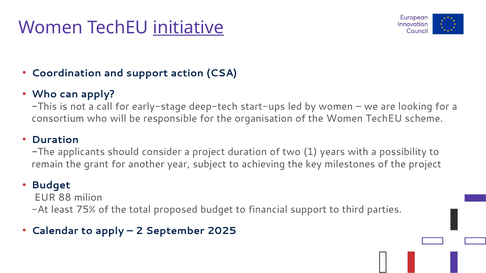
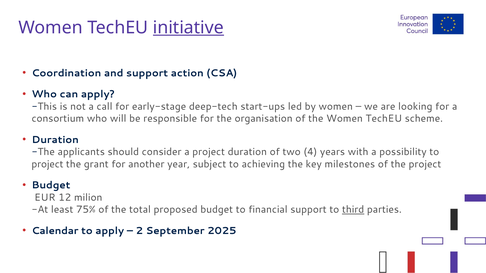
1: 1 -> 4 (310, 152)
remain: remain -> project (47, 164)
88: 88 -> 12 (65, 198)
third underline: none -> present (353, 210)
